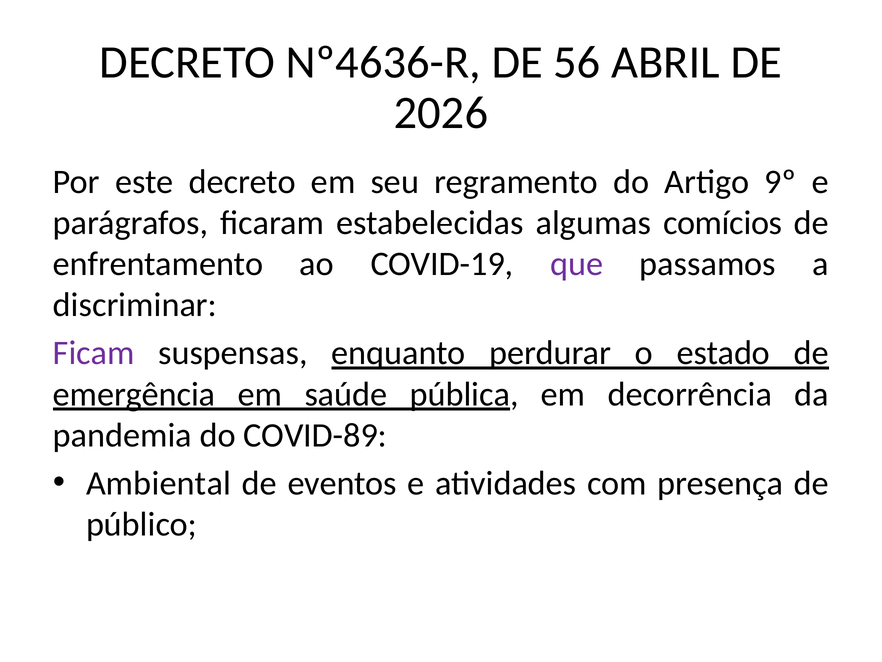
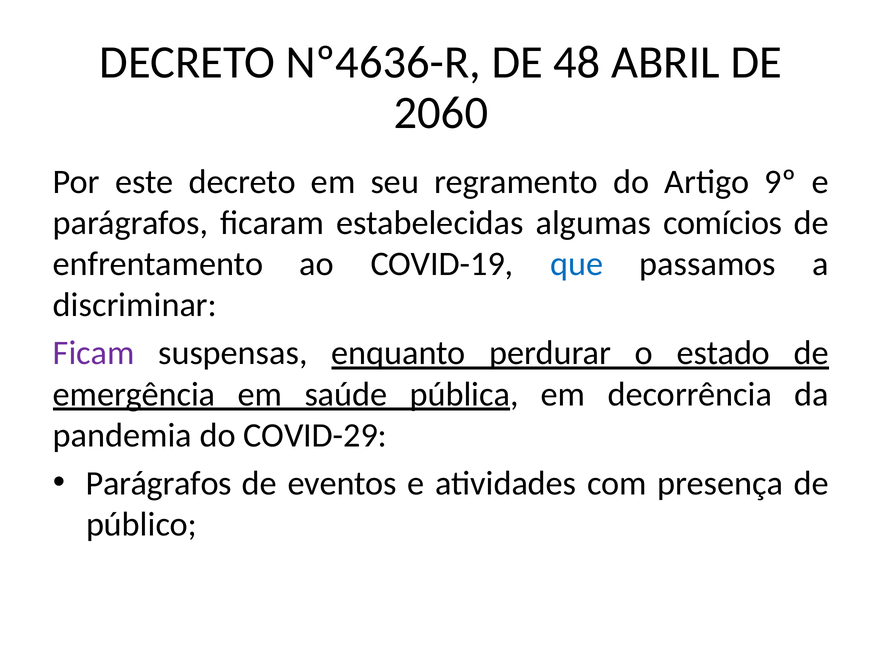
56: 56 -> 48 (577, 63)
2026: 2026 -> 2060 (441, 113)
que colour: purple -> blue (577, 264)
COVID-89: COVID-89 -> COVID-29 (315, 435)
Ambiental: Ambiental -> Parágrafos (159, 483)
